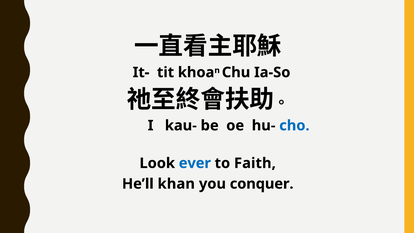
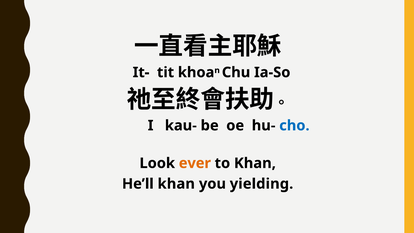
ever colour: blue -> orange (195, 163)
to Faith: Faith -> Khan (255, 163)
conquer: conquer -> yielding (262, 184)
